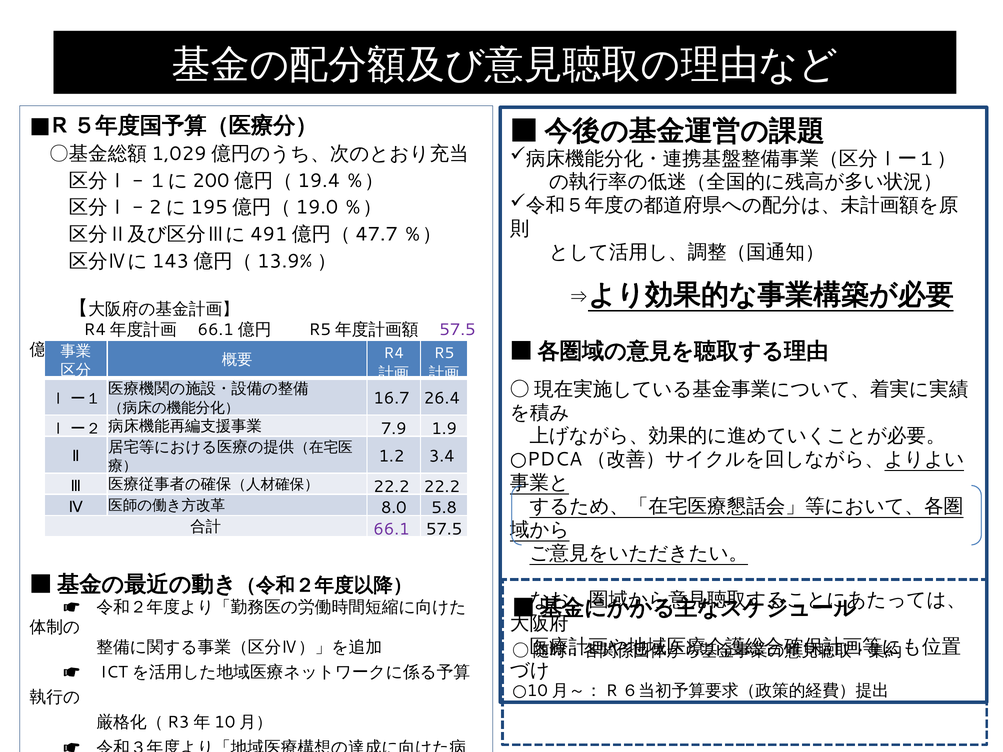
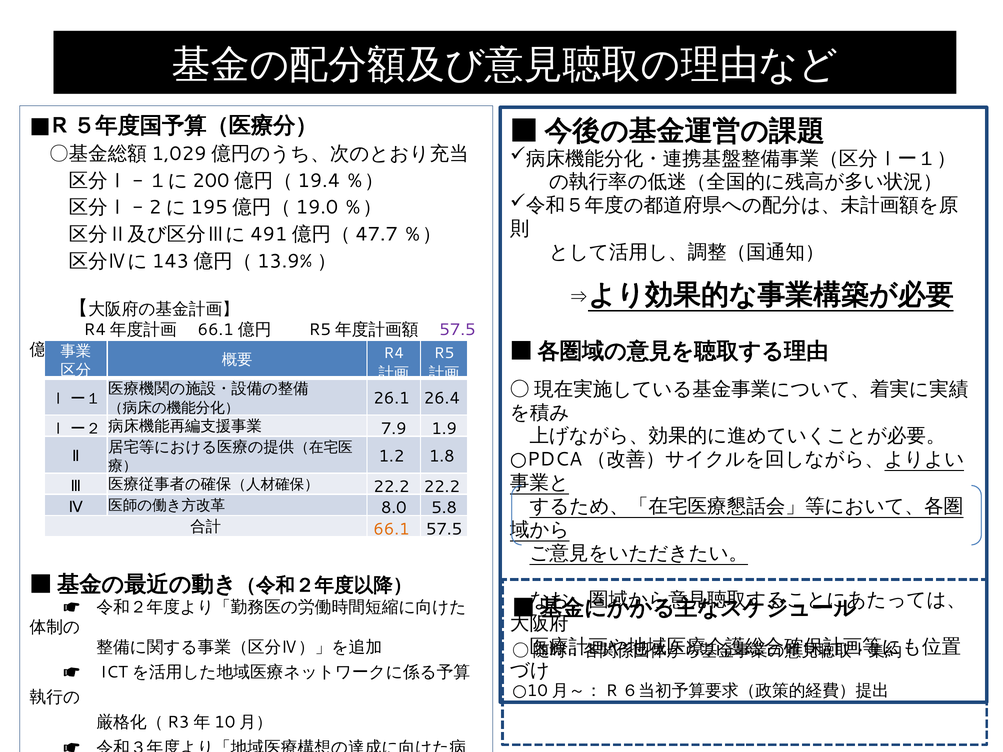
16.7: 16.7 -> 26.1 (391, 398)
3.4: 3.4 -> 1.8 (442, 456)
66.1 colour: purple -> orange (391, 529)
